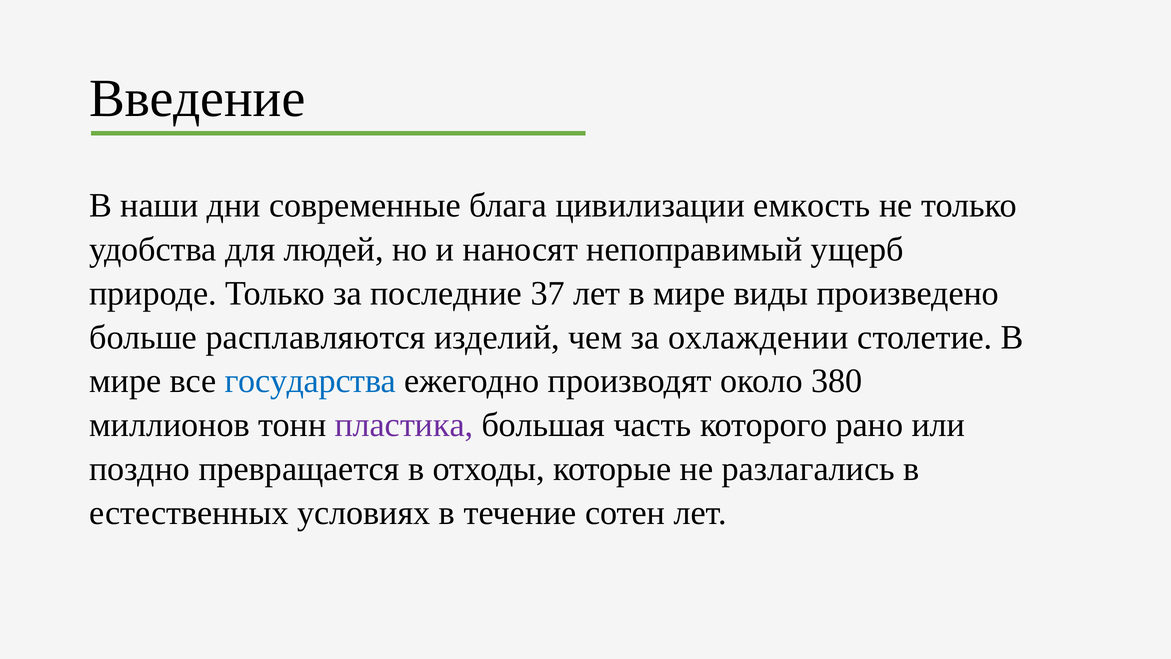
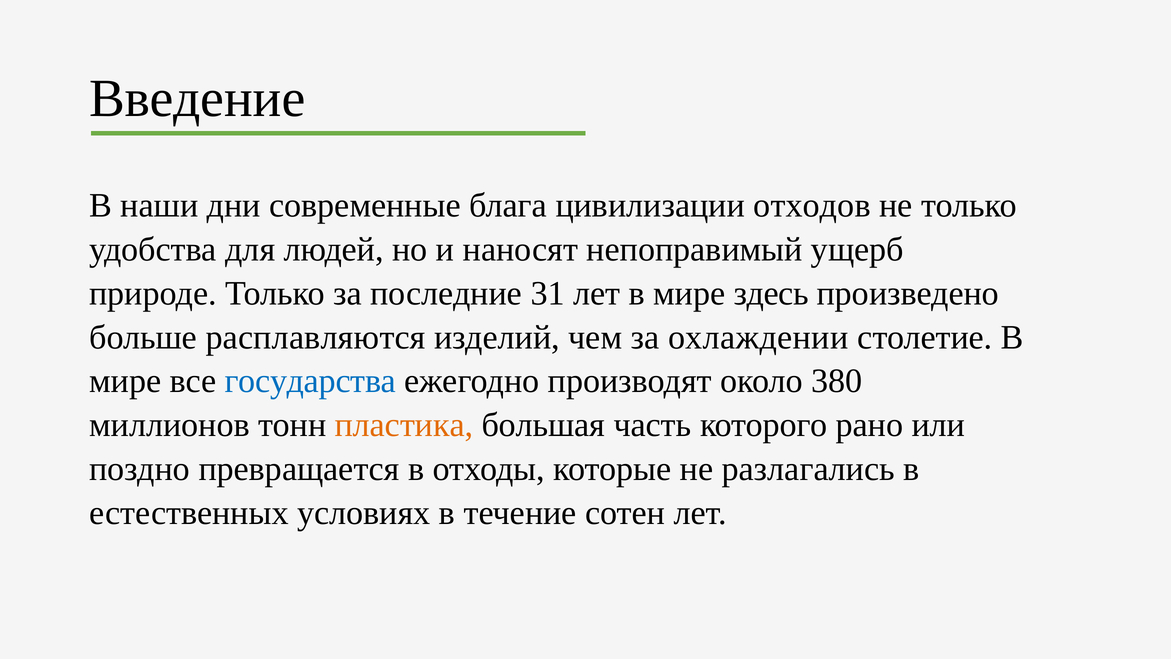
емкость: емкость -> отходов (812, 205)
37: 37 -> 31 (548, 293)
виды: виды -> здесь (771, 293)
пластика colour: purple -> orange (404, 425)
